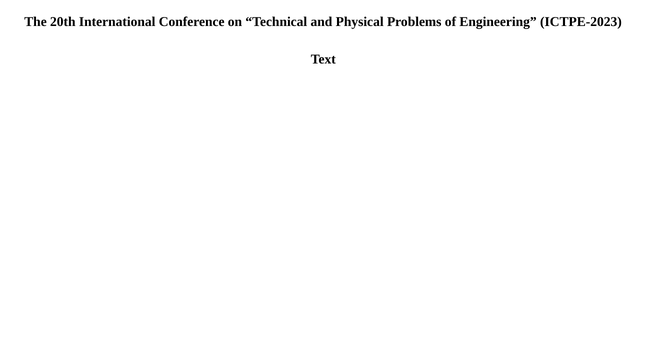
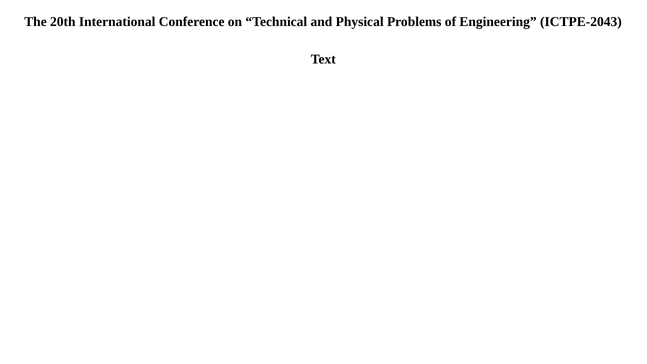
ICTPE-2023: ICTPE-2023 -> ICTPE-2043 (581, 22)
